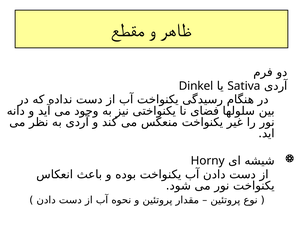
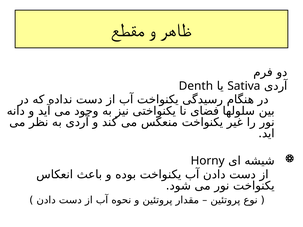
Dinkel: Dinkel -> Denth (196, 86)
